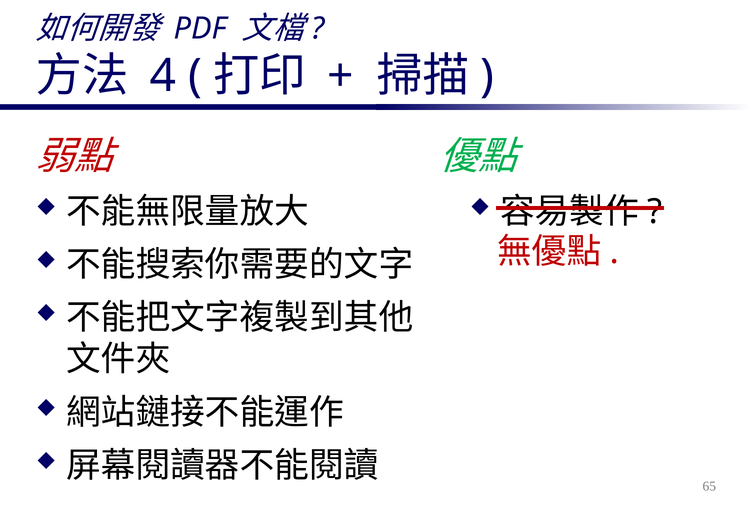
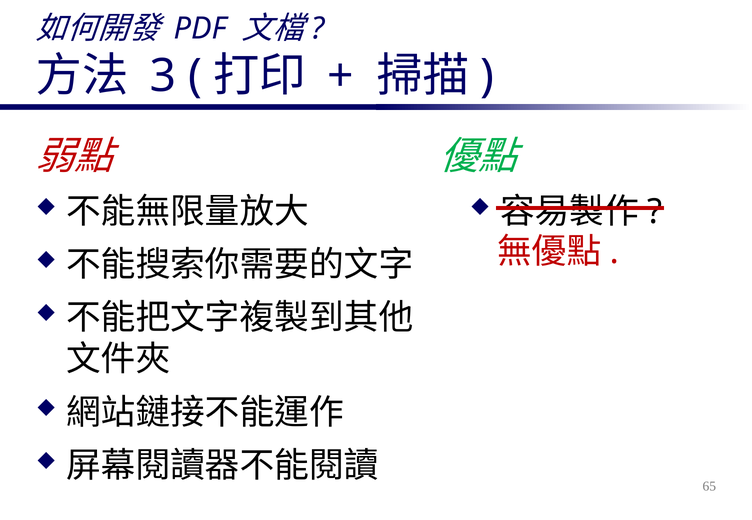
4: 4 -> 3 (163, 76)
